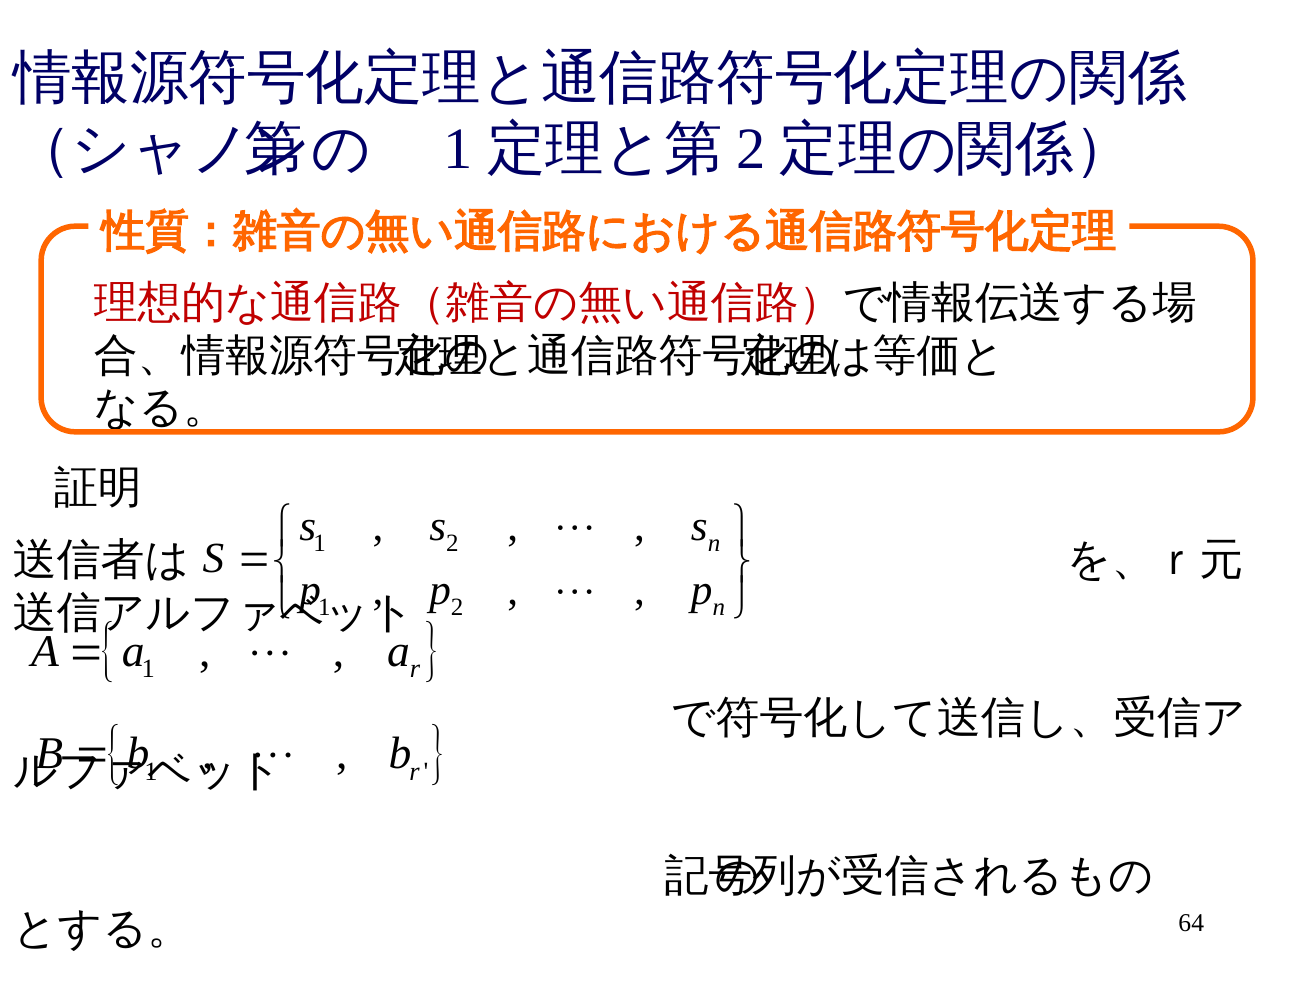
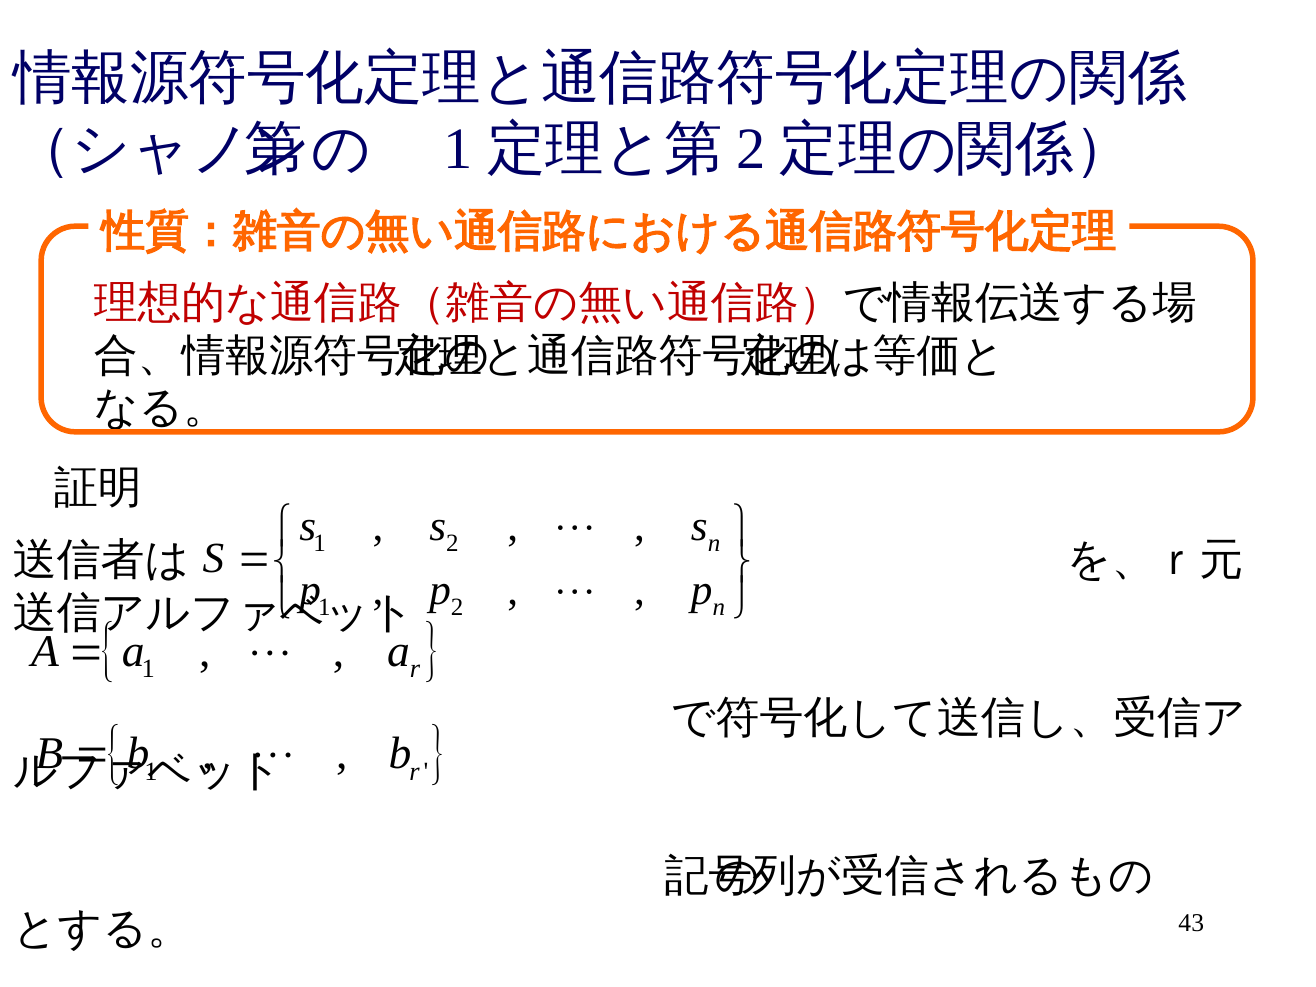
64: 64 -> 43 (1191, 923)
